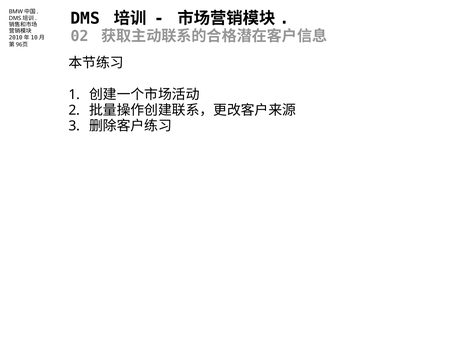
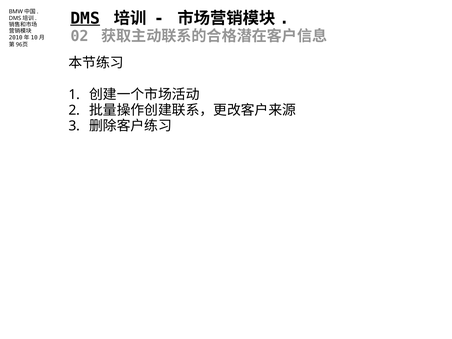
DMS underline: none -> present (85, 18)
